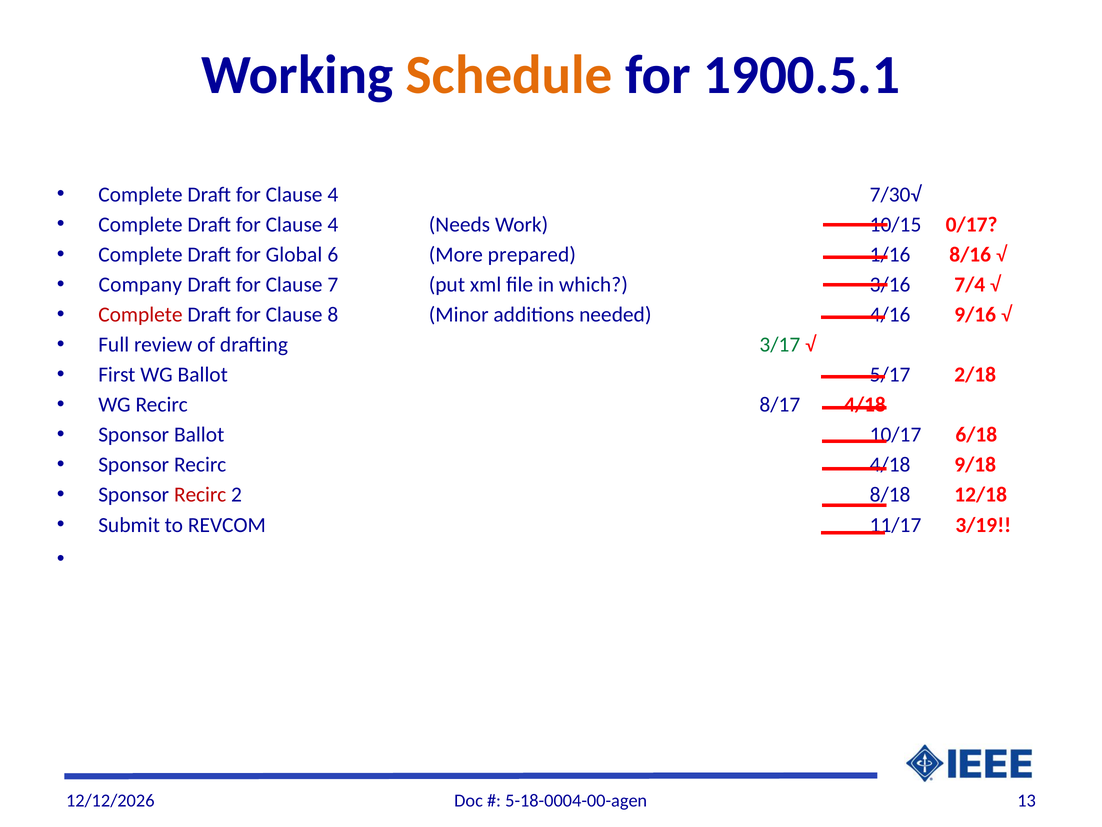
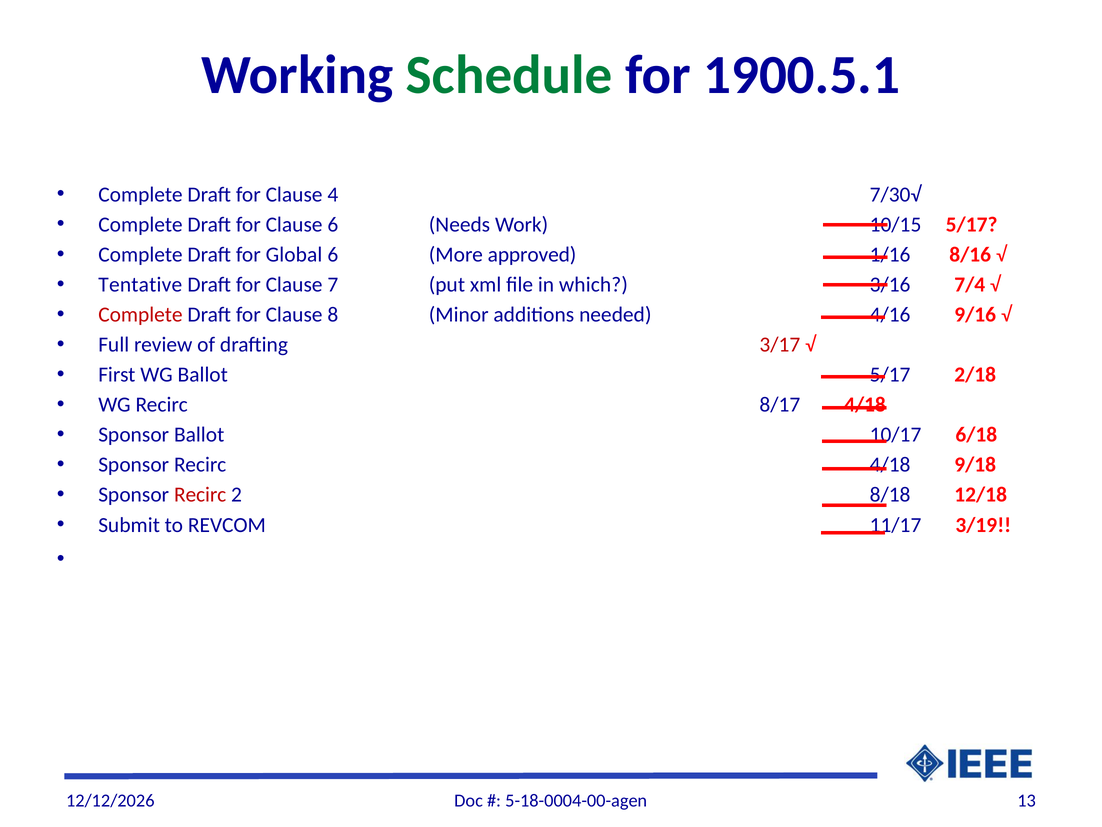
Schedule colour: orange -> green (509, 75)
4: 4 -> 6 (333, 224)
10/15 0/17: 0/17 -> 5/17 (972, 224)
prepared: prepared -> approved (532, 254)
Company: Company -> Tentative (140, 284)
3/17 colour: green -> red (780, 344)
